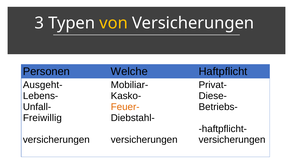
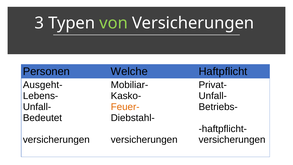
von colour: yellow -> light green (114, 23)
Diese-: Diese- -> Unfall- (213, 96)
Freiwillig: Freiwillig -> Bedeutet (42, 118)
